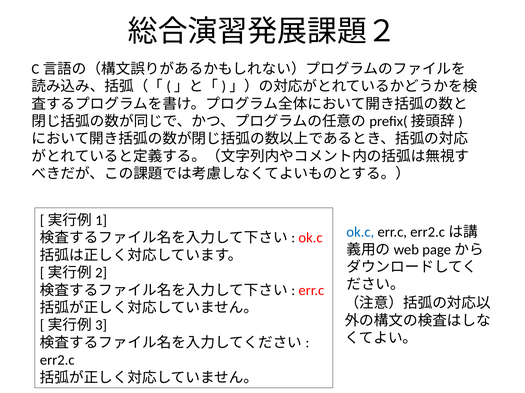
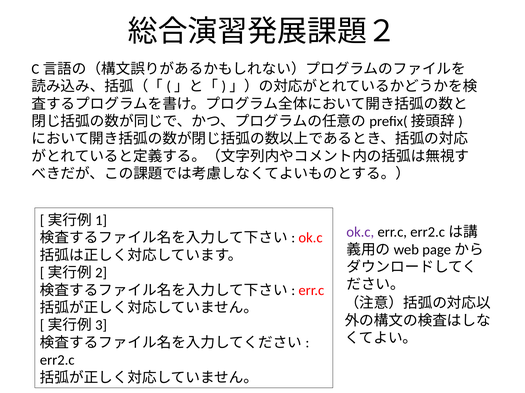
ok.c colour: blue -> purple (360, 233)
